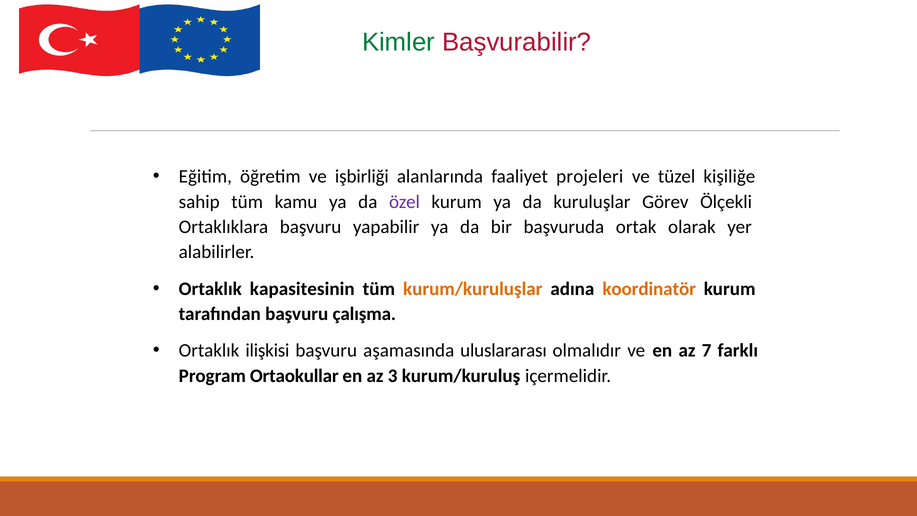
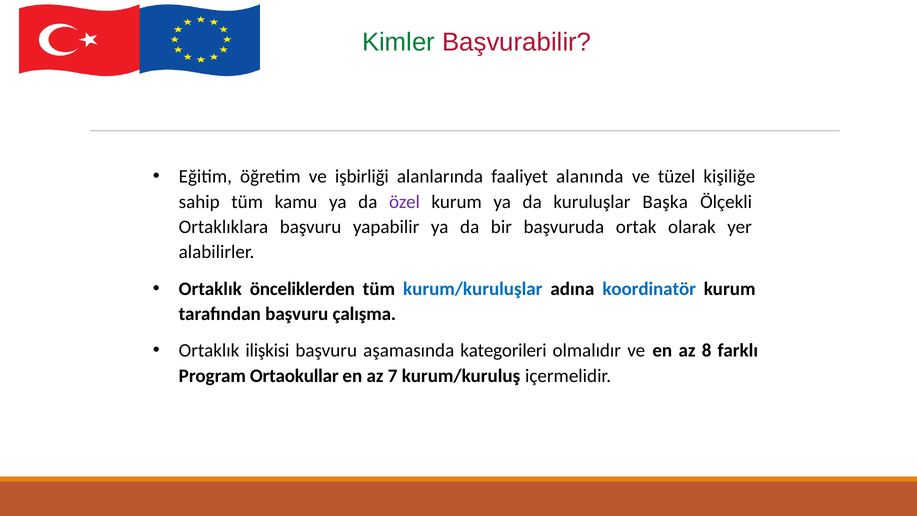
projeleri: projeleri -> alanında (590, 176)
Görev: Görev -> Başka (665, 202)
kapasitesinin: kapasitesinin -> önceliklerden (302, 289)
kurum/kuruluşlar colour: orange -> blue (473, 289)
koordinatör colour: orange -> blue (649, 289)
uluslararası: uluslararası -> kategorileri (503, 351)
7: 7 -> 8 (707, 351)
3: 3 -> 7 (393, 376)
